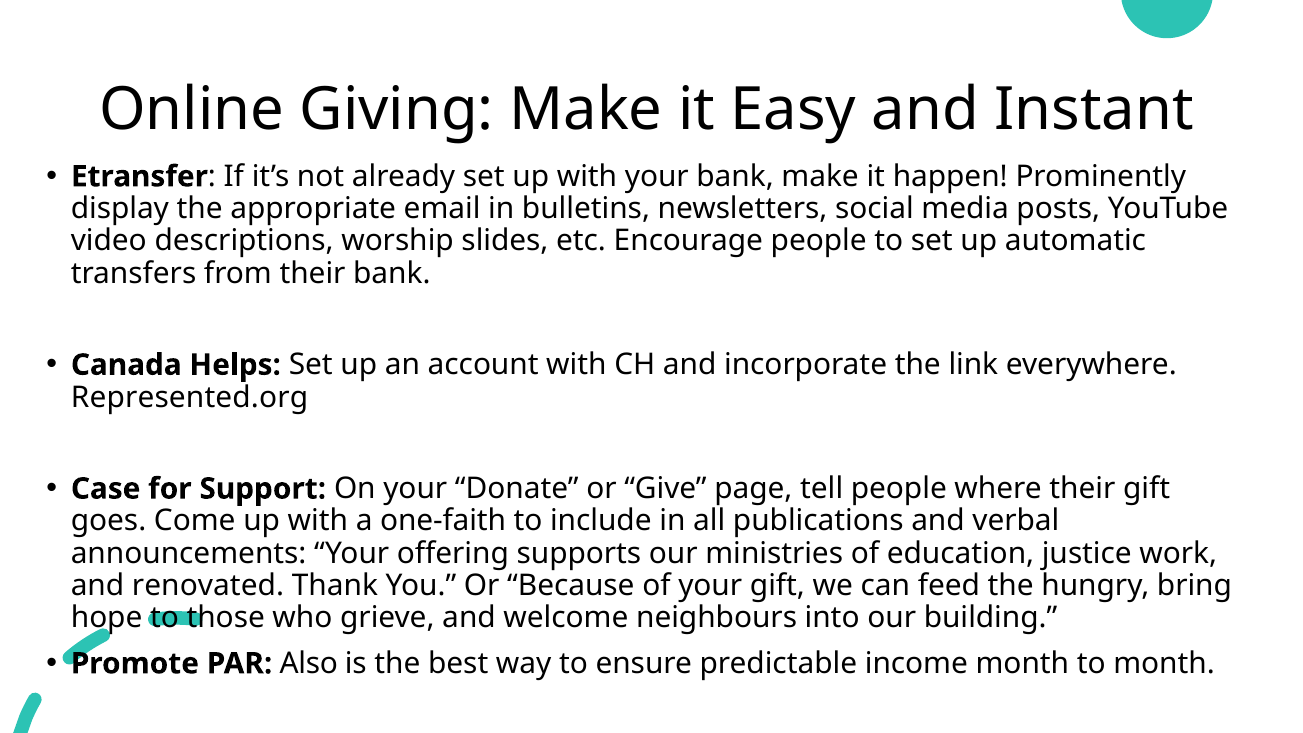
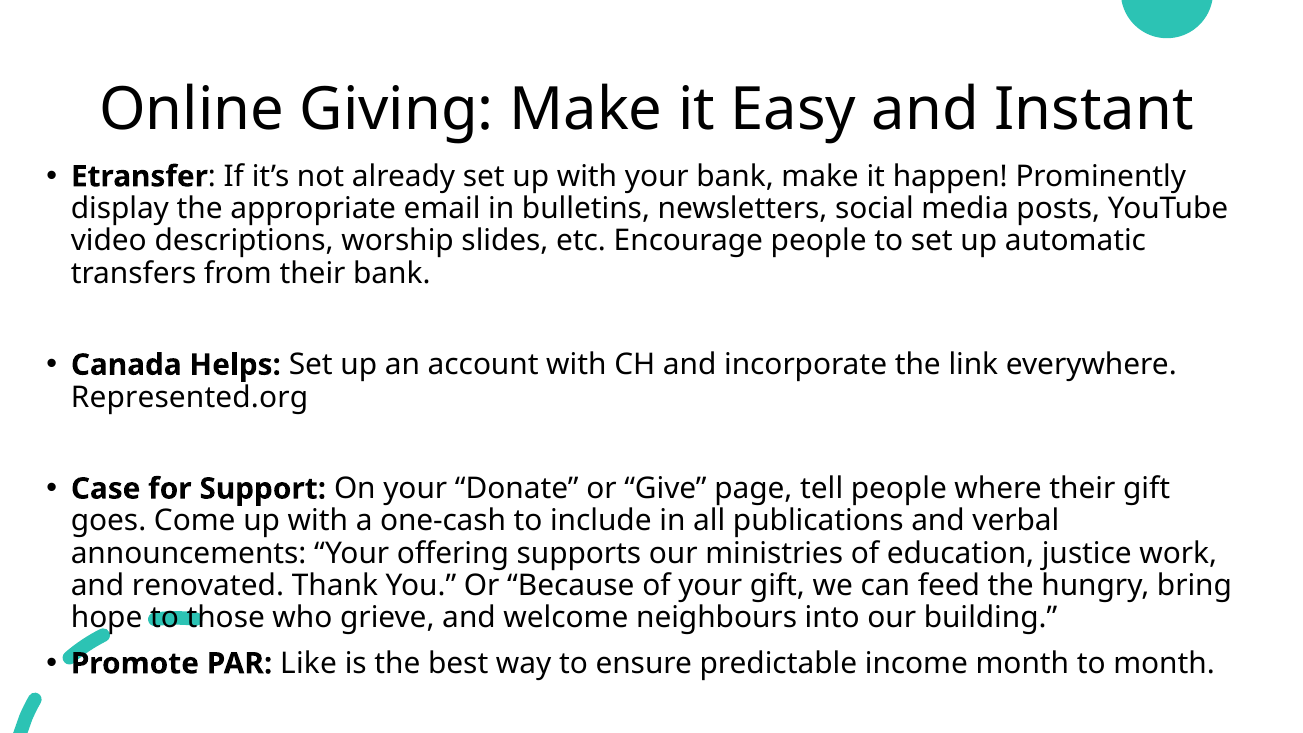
one-faith: one-faith -> one-cash (443, 521)
Also: Also -> Like (309, 664)
